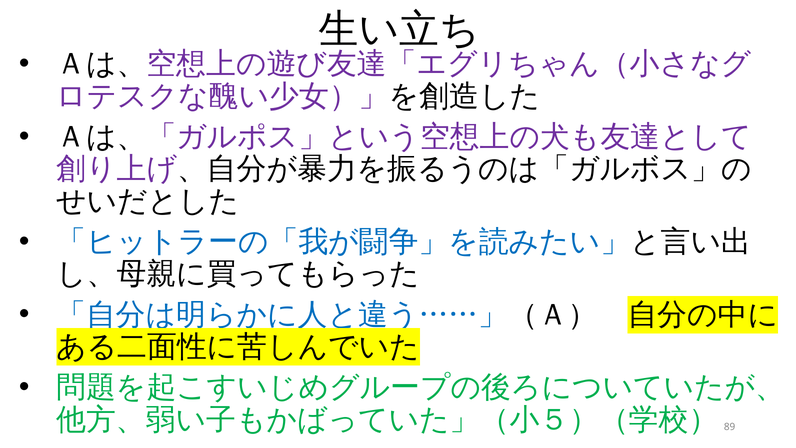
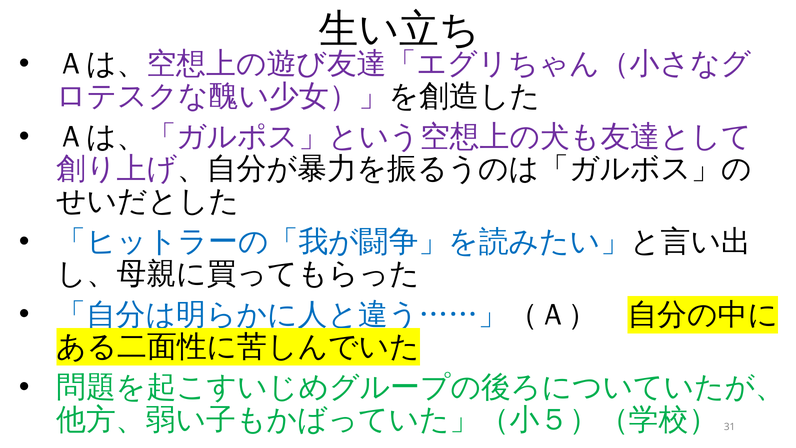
89: 89 -> 31 (730, 427)
